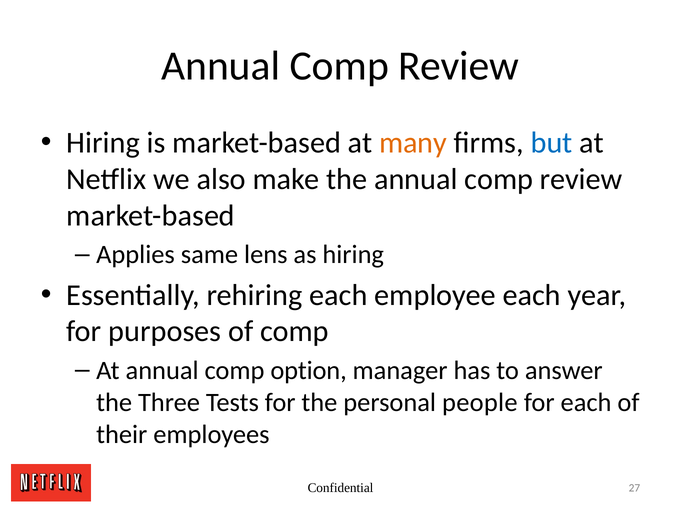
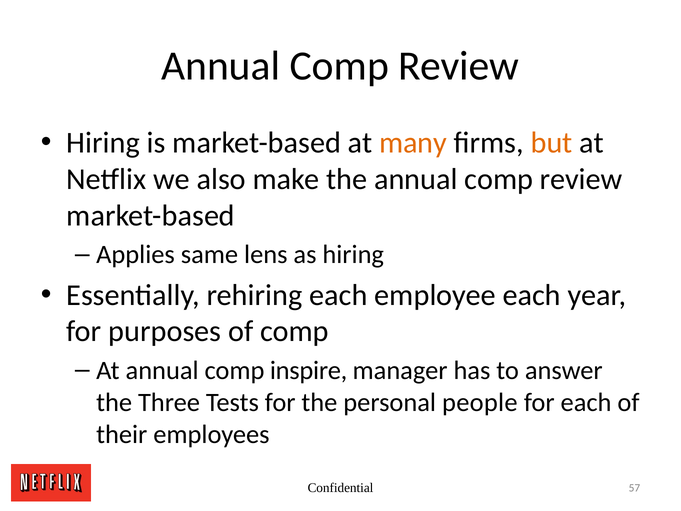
but colour: blue -> orange (552, 143)
option: option -> inspire (309, 370)
27: 27 -> 57 (634, 488)
